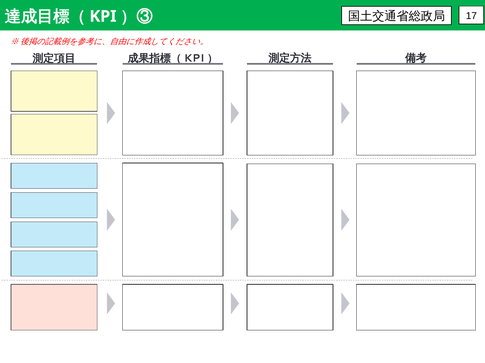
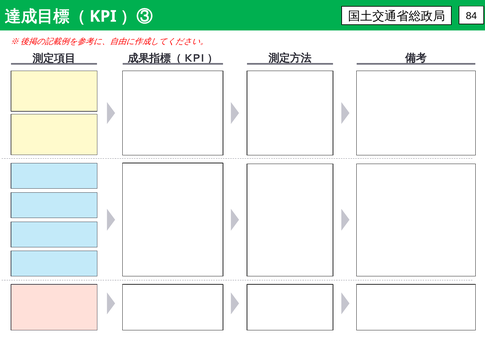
17: 17 -> 84 (471, 16)
